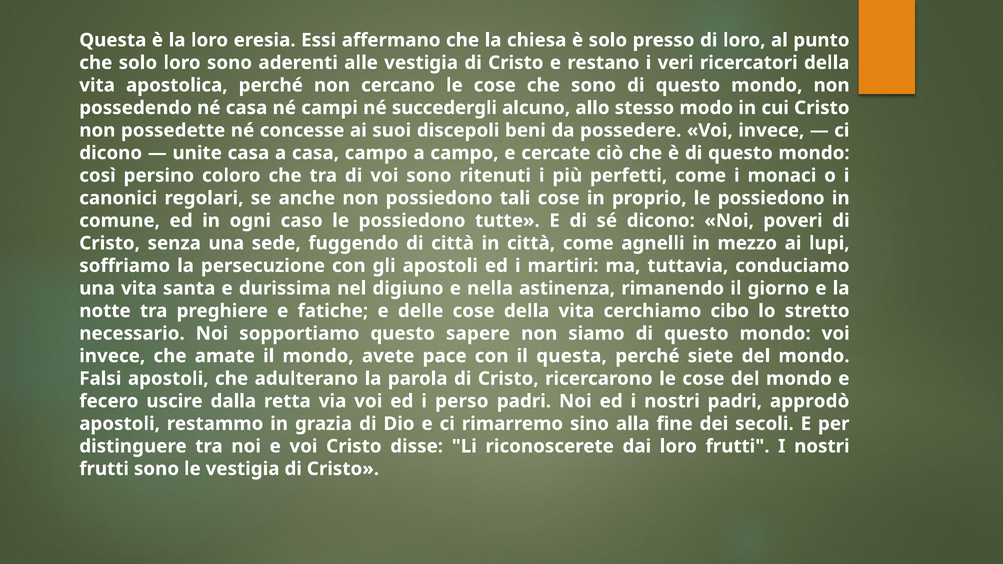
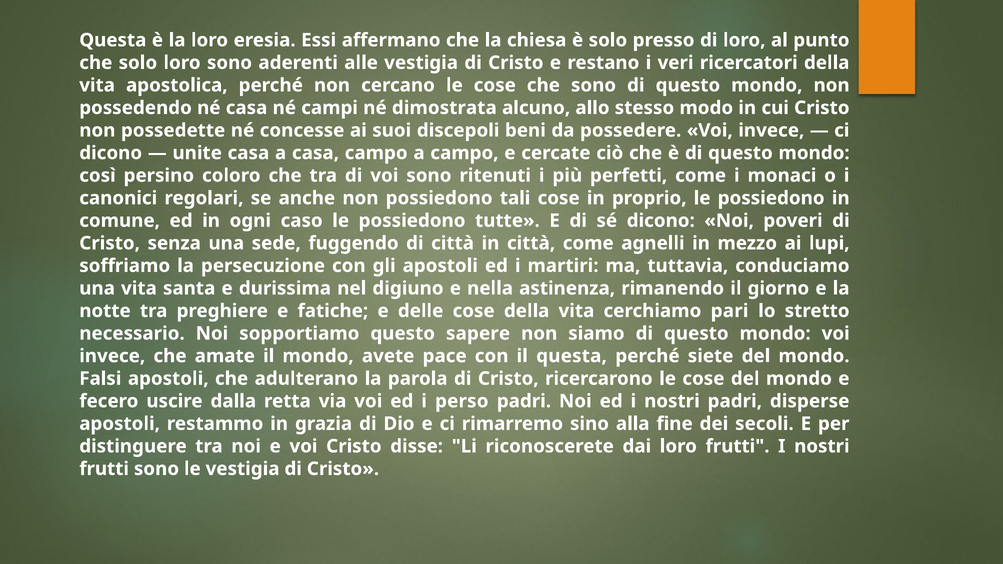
succedergli: succedergli -> dimostrata (444, 108)
cibo: cibo -> pari (730, 311)
approdò: approdò -> disperse (810, 401)
